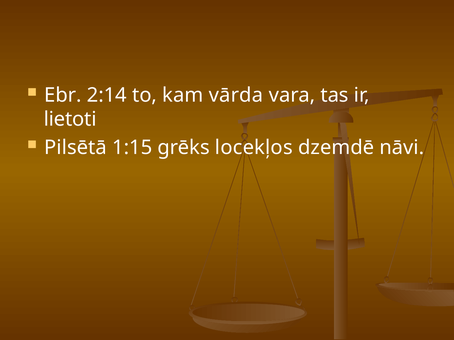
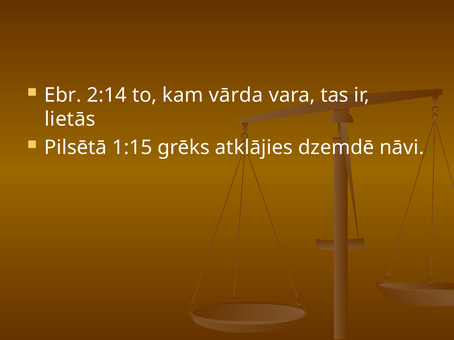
lietoti: lietoti -> lietās (70, 119)
locekļos: locekļos -> atklājies (254, 148)
